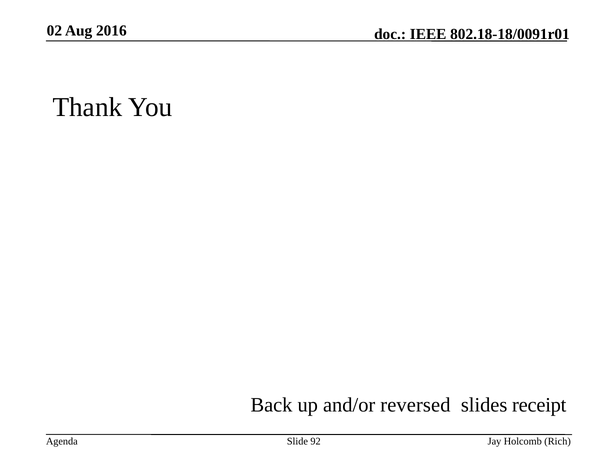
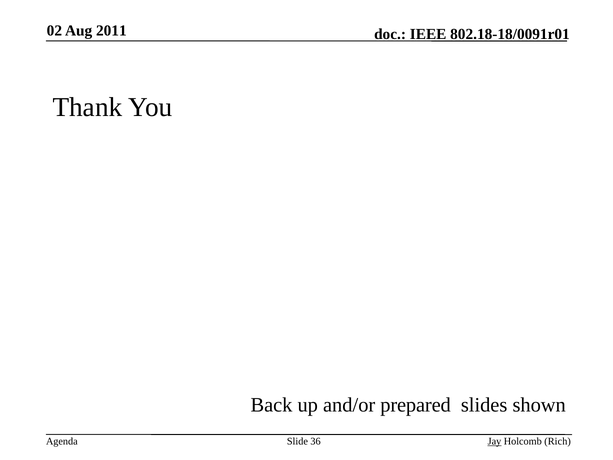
2016: 2016 -> 2011 (111, 31)
reversed: reversed -> prepared (416, 405)
receipt: receipt -> shown (539, 405)
92: 92 -> 36 (316, 441)
Jay underline: none -> present (495, 441)
